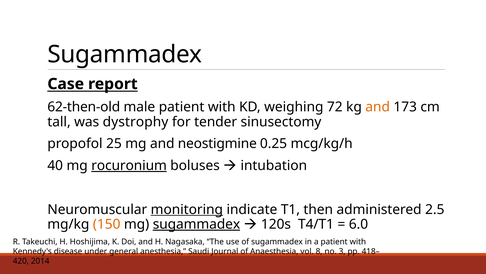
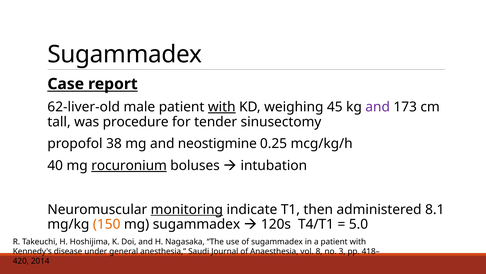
62-then-old: 62-then-old -> 62-liver-old (84, 107)
with underline: none -> present (222, 107)
72: 72 -> 45 (335, 107)
and colour: orange -> purple (378, 107)
dystrophy: dystrophy -> procedure (136, 122)
25: 25 -> 38 (114, 143)
2.5: 2.5 -> 8.1 (435, 209)
sugammadex underline: present -> none (196, 224)
6.0: 6.0 -> 5.0 (358, 224)
